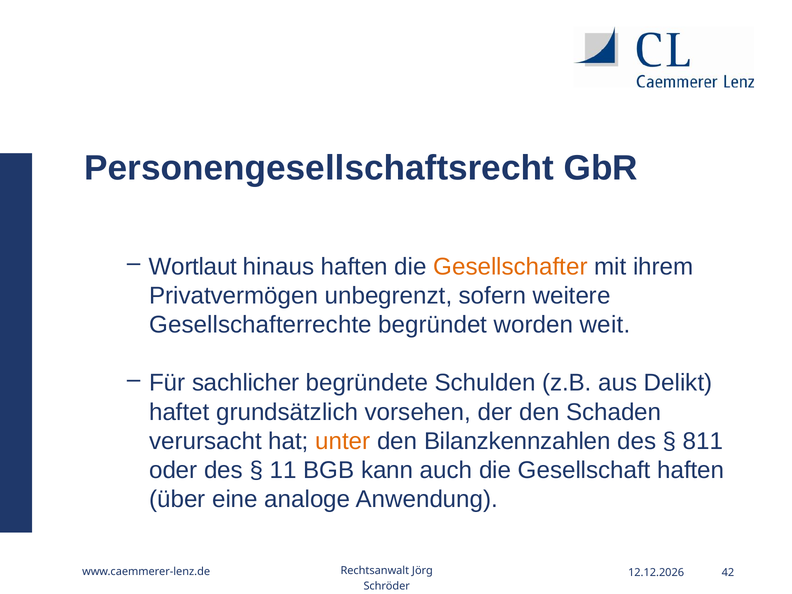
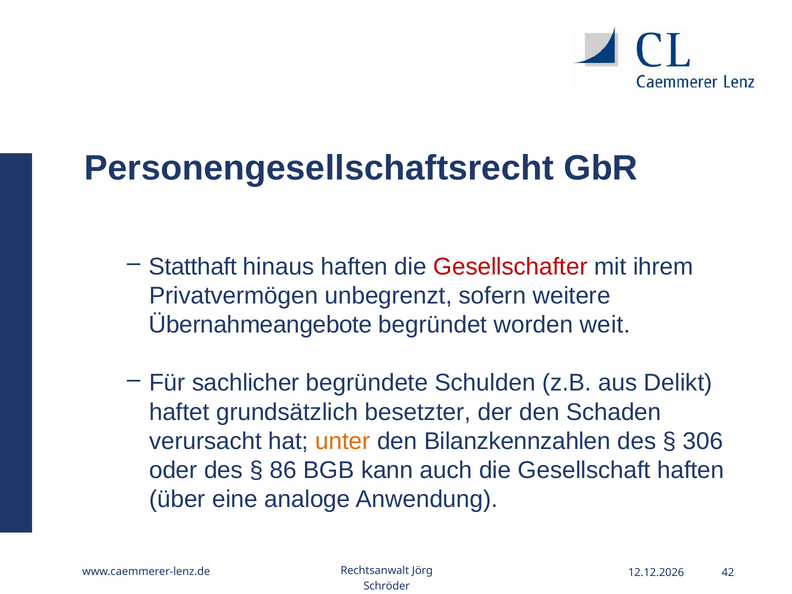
Wortlaut: Wortlaut -> Statthaft (193, 267)
Gesellschafter colour: orange -> red (510, 267)
Gesellschafterrechte: Gesellschafterrechte -> Übernahmeangebote (261, 325)
vorsehen: vorsehen -> besetzter (418, 412)
811: 811 -> 306 (703, 441)
11: 11 -> 86 (283, 470)
